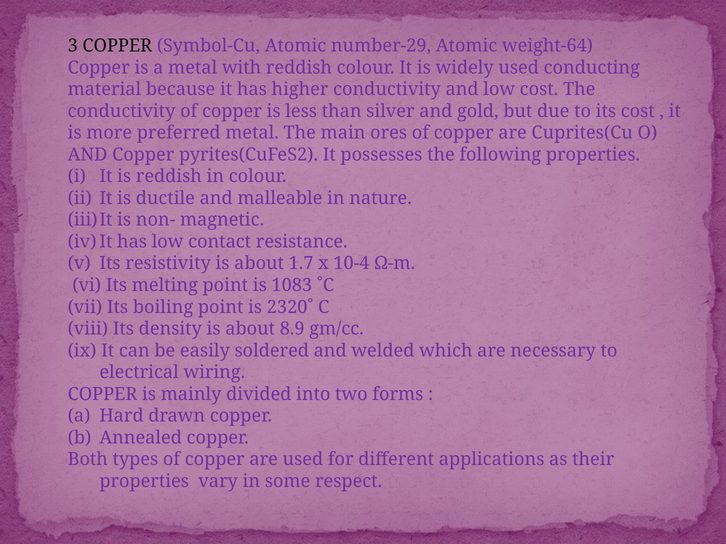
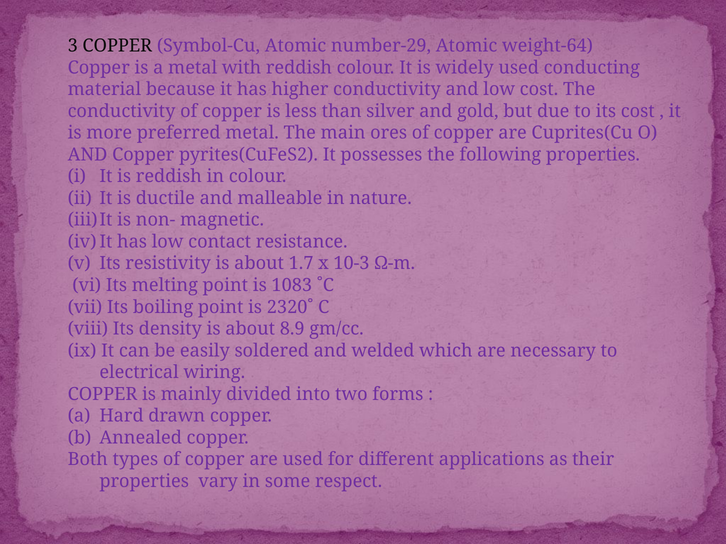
10-4: 10-4 -> 10-3 (351, 264)
